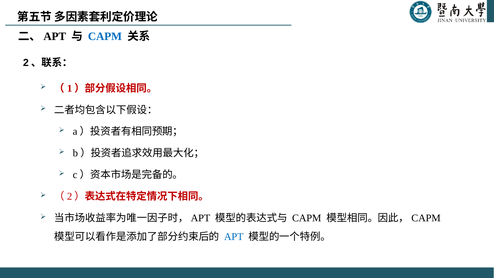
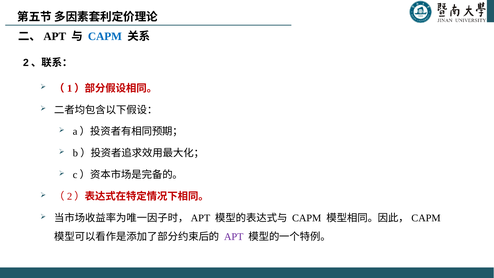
APT colour: blue -> purple (234, 237)
